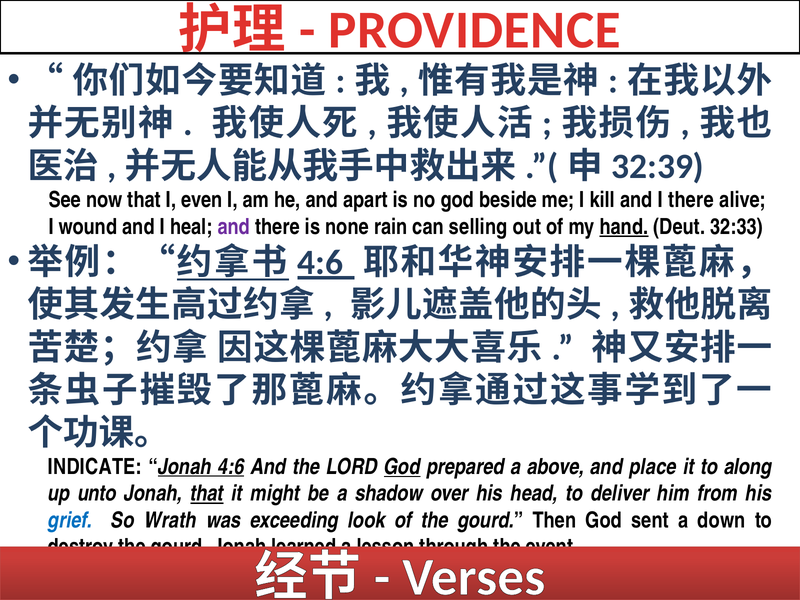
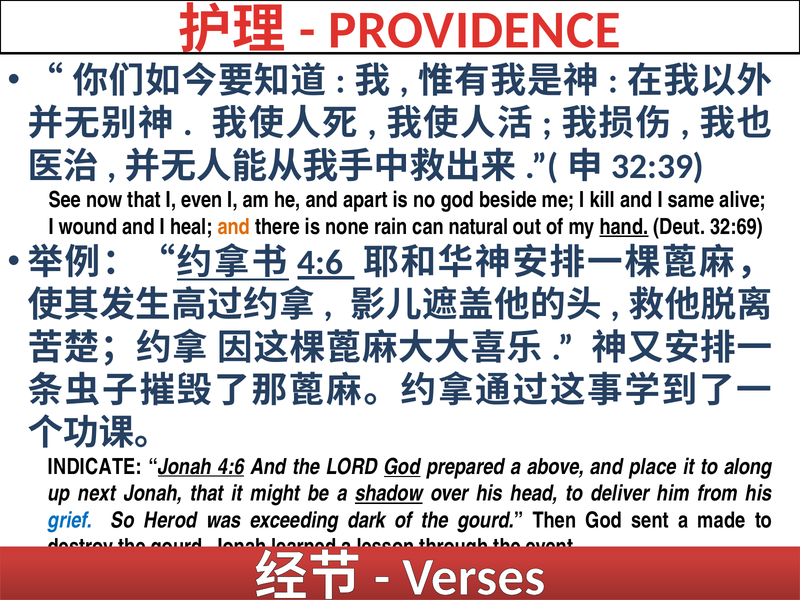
I there: there -> same (691, 200)
and colour: purple -> orange (234, 227)
selling: selling -> natural (478, 227)
32:33: 32:33 -> 32:69 (737, 227)
unto: unto -> next (97, 494)
that underline: present -> none (207, 494)
shadow underline: none -> present (389, 494)
Wrath: Wrath -> Herod (170, 520)
look: look -> dark (367, 520)
down: down -> made (722, 520)
